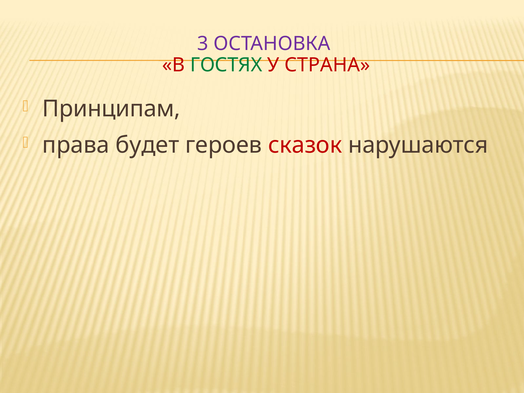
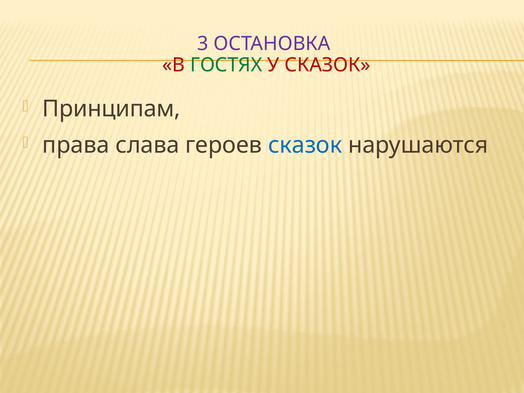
У СТРАНА: СТРАНА -> СКАЗОК (327, 65)
будет: будет -> слава (147, 145)
сказок colour: red -> blue (305, 145)
